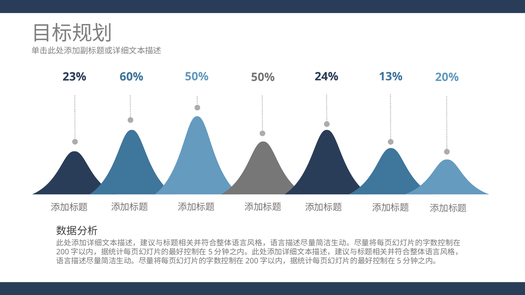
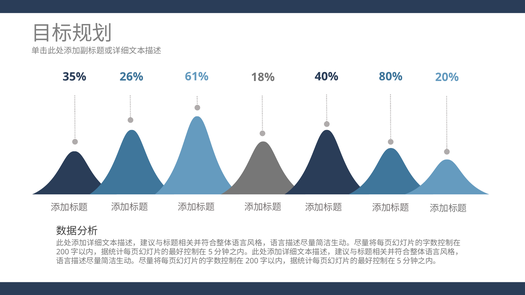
50%: 50% -> 61% (197, 77)
24%: 24% -> 40% (327, 77)
13%: 13% -> 80% (391, 77)
23%: 23% -> 35% (74, 77)
60%: 60% -> 26% (131, 77)
50%: 50% -> 18% (263, 77)
